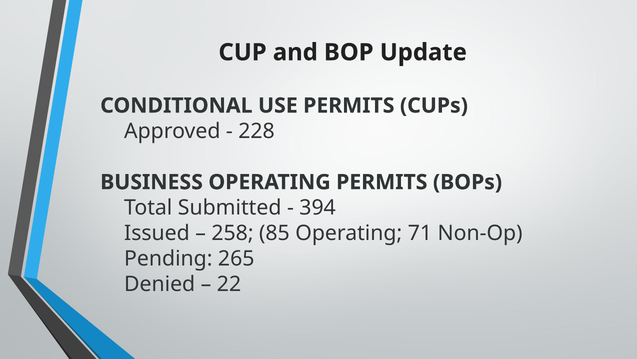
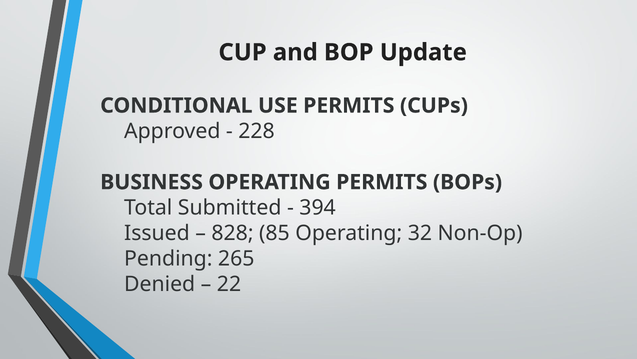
258: 258 -> 828 (233, 233)
71: 71 -> 32 (420, 233)
